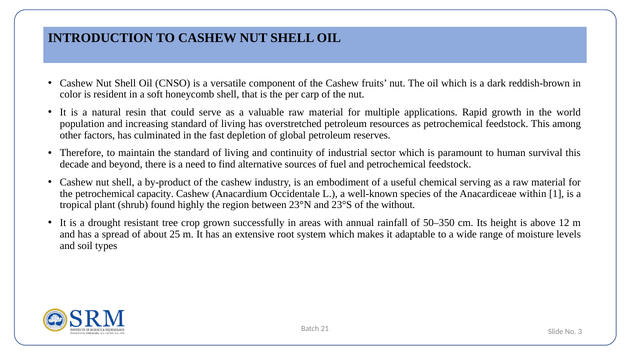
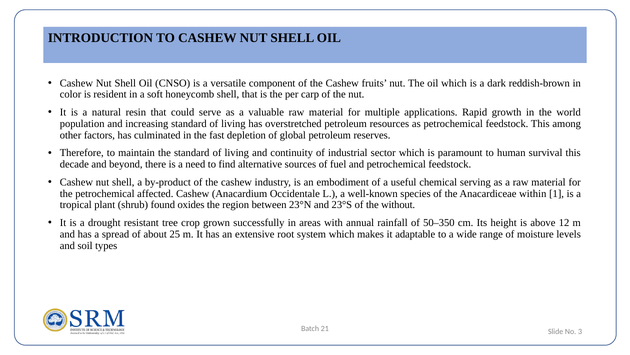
capacity: capacity -> affected (155, 193)
highly: highly -> oxides (191, 205)
